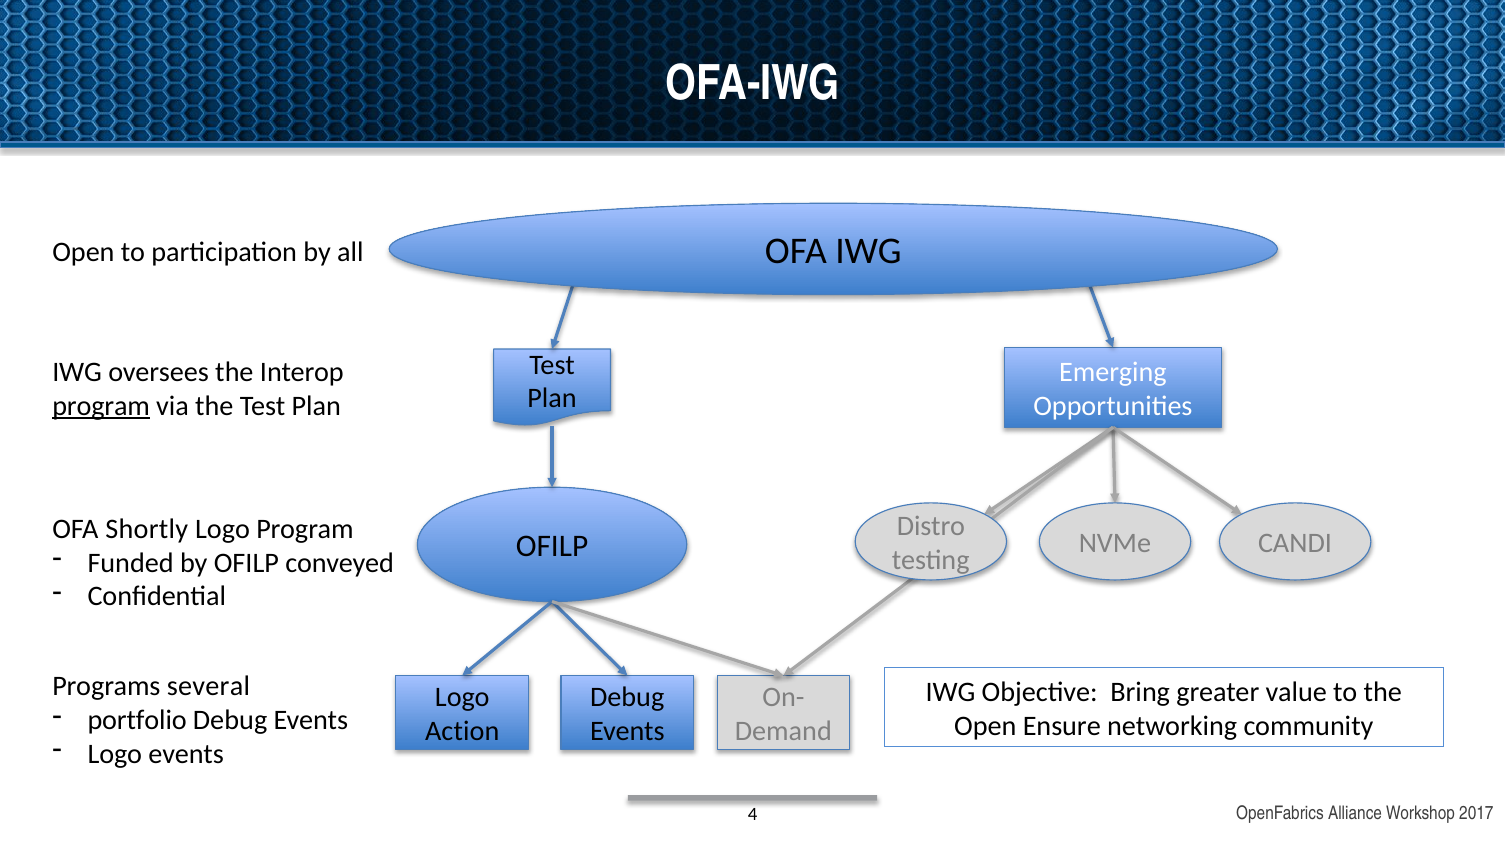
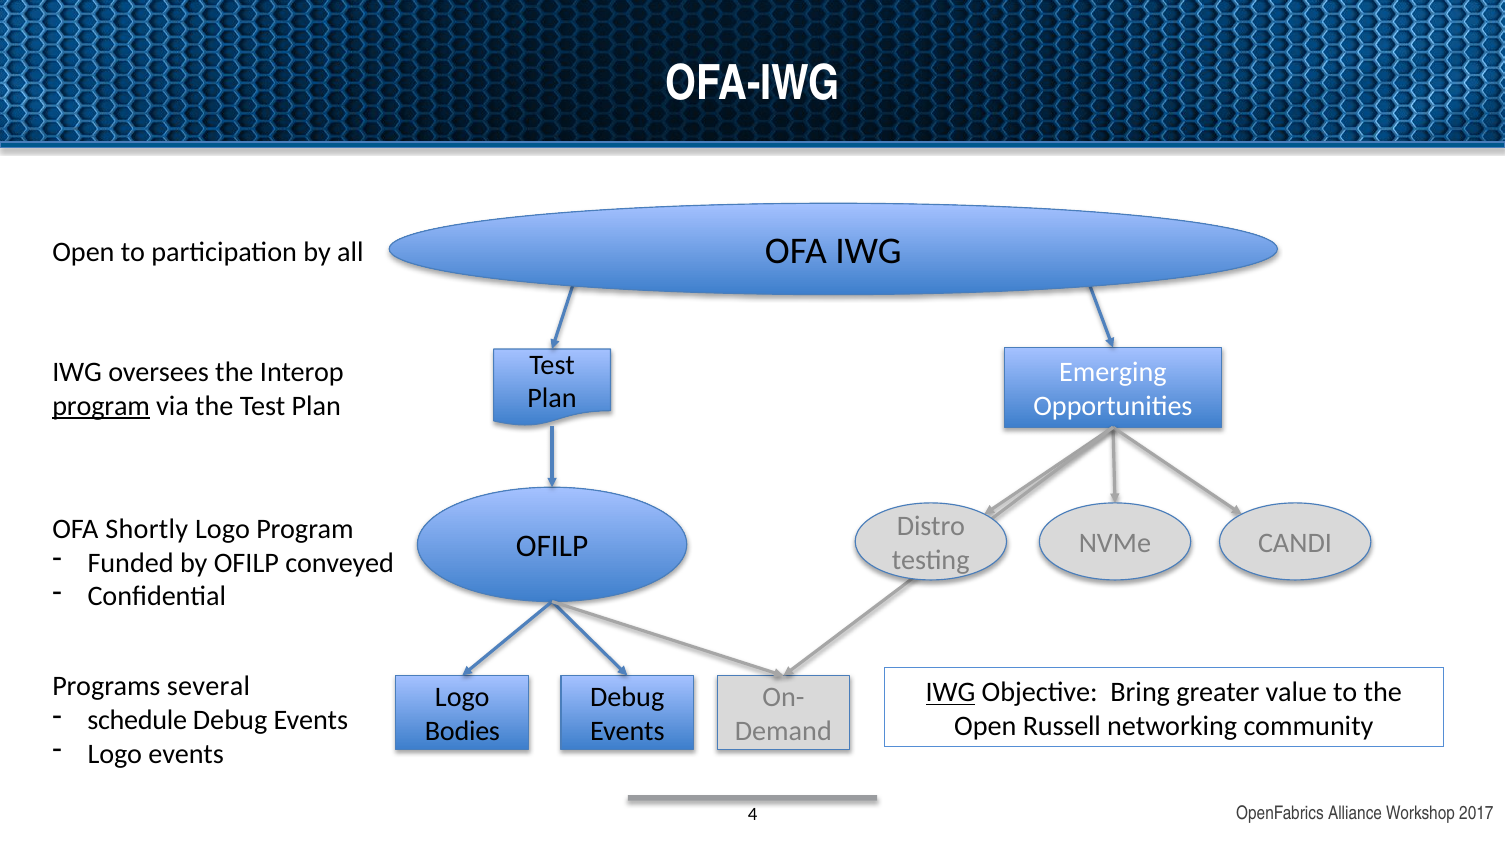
IWG underline: none -> present (951, 693)
portfolio: portfolio -> schedule (137, 721)
Ensure: Ensure -> Russell (1062, 727)
Action: Action -> Bodies (462, 732)
